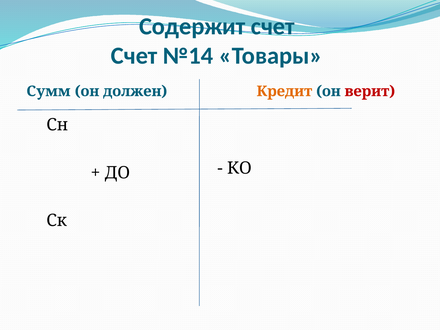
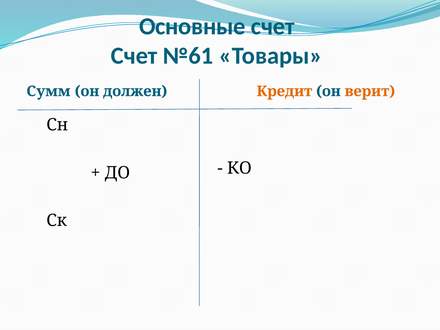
Содержит: Содержит -> Основные (192, 26)
№14: №14 -> №61 (188, 56)
верит colour: red -> orange (370, 91)
